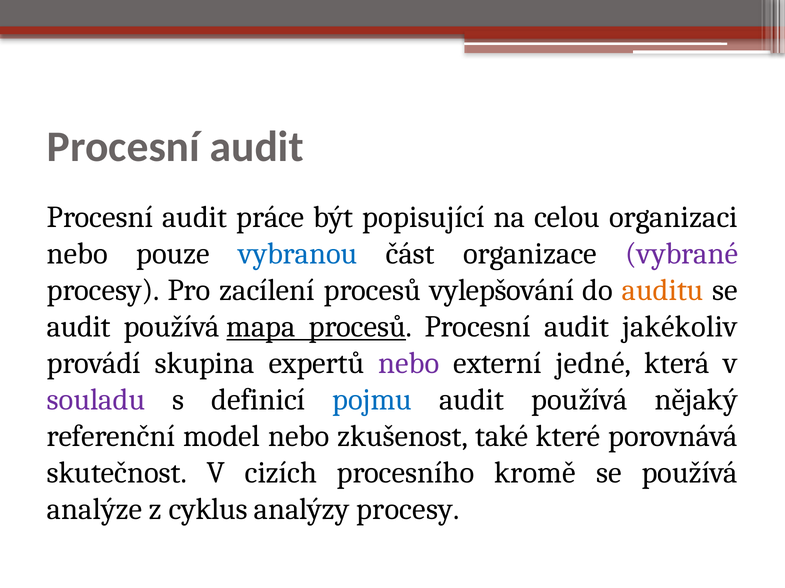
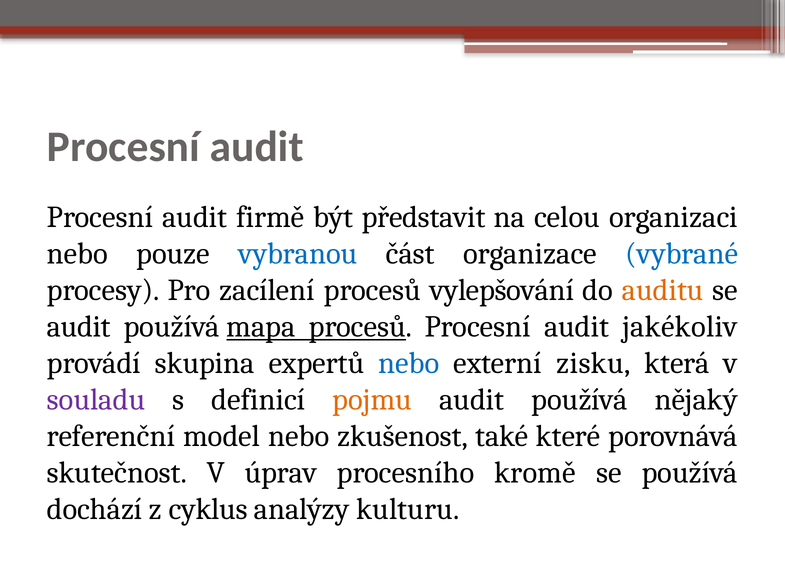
práce: práce -> firmě (270, 217)
popisující: popisující -> představit (424, 217)
vybrané colour: purple -> blue (682, 254)
nebo colour: purple -> blue (409, 364)
jedné: jedné -> zisku (593, 364)
pojmu colour: blue -> orange (372, 400)
cizích: cizích -> úprav (281, 473)
analýze: analýze -> dochází (95, 510)
analýzy procesy: procesy -> kulturu (408, 510)
